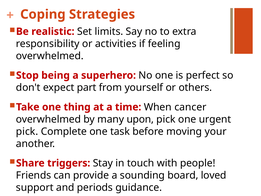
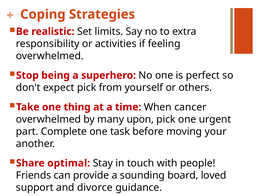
expect part: part -> pick (87, 87)
pick: pick -> part (27, 131)
triggers: triggers -> optimal (69, 163)
periods: periods -> divorce (95, 187)
